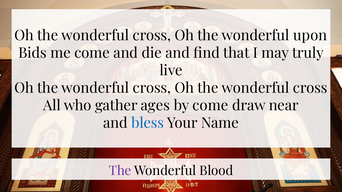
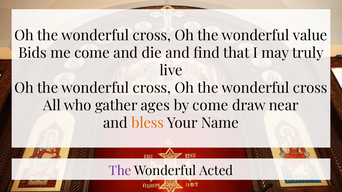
upon: upon -> value (310, 36)
bless colour: blue -> orange (148, 123)
Blood: Blood -> Acted (216, 171)
